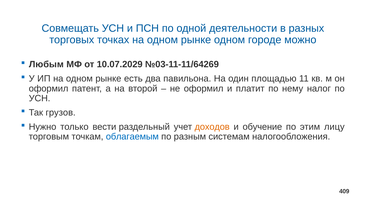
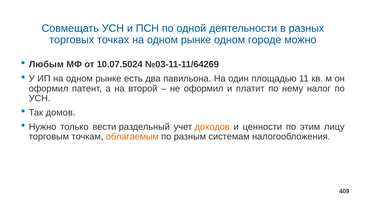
10.07.2029: 10.07.2029 -> 10.07.5024 (120, 64)
грузов: грузов -> домов (61, 113)
обучение: обучение -> ценности (262, 127)
облагаемым colour: blue -> orange (132, 137)
